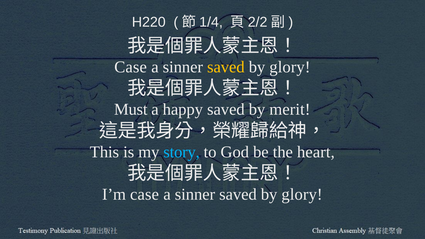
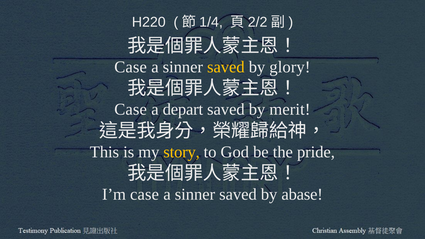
Must: Must -> Case (131, 110)
happy: happy -> depart (183, 110)
story colour: light blue -> yellow (182, 152)
heart: heart -> pride (316, 152)
glory: glory -> abase (302, 195)
